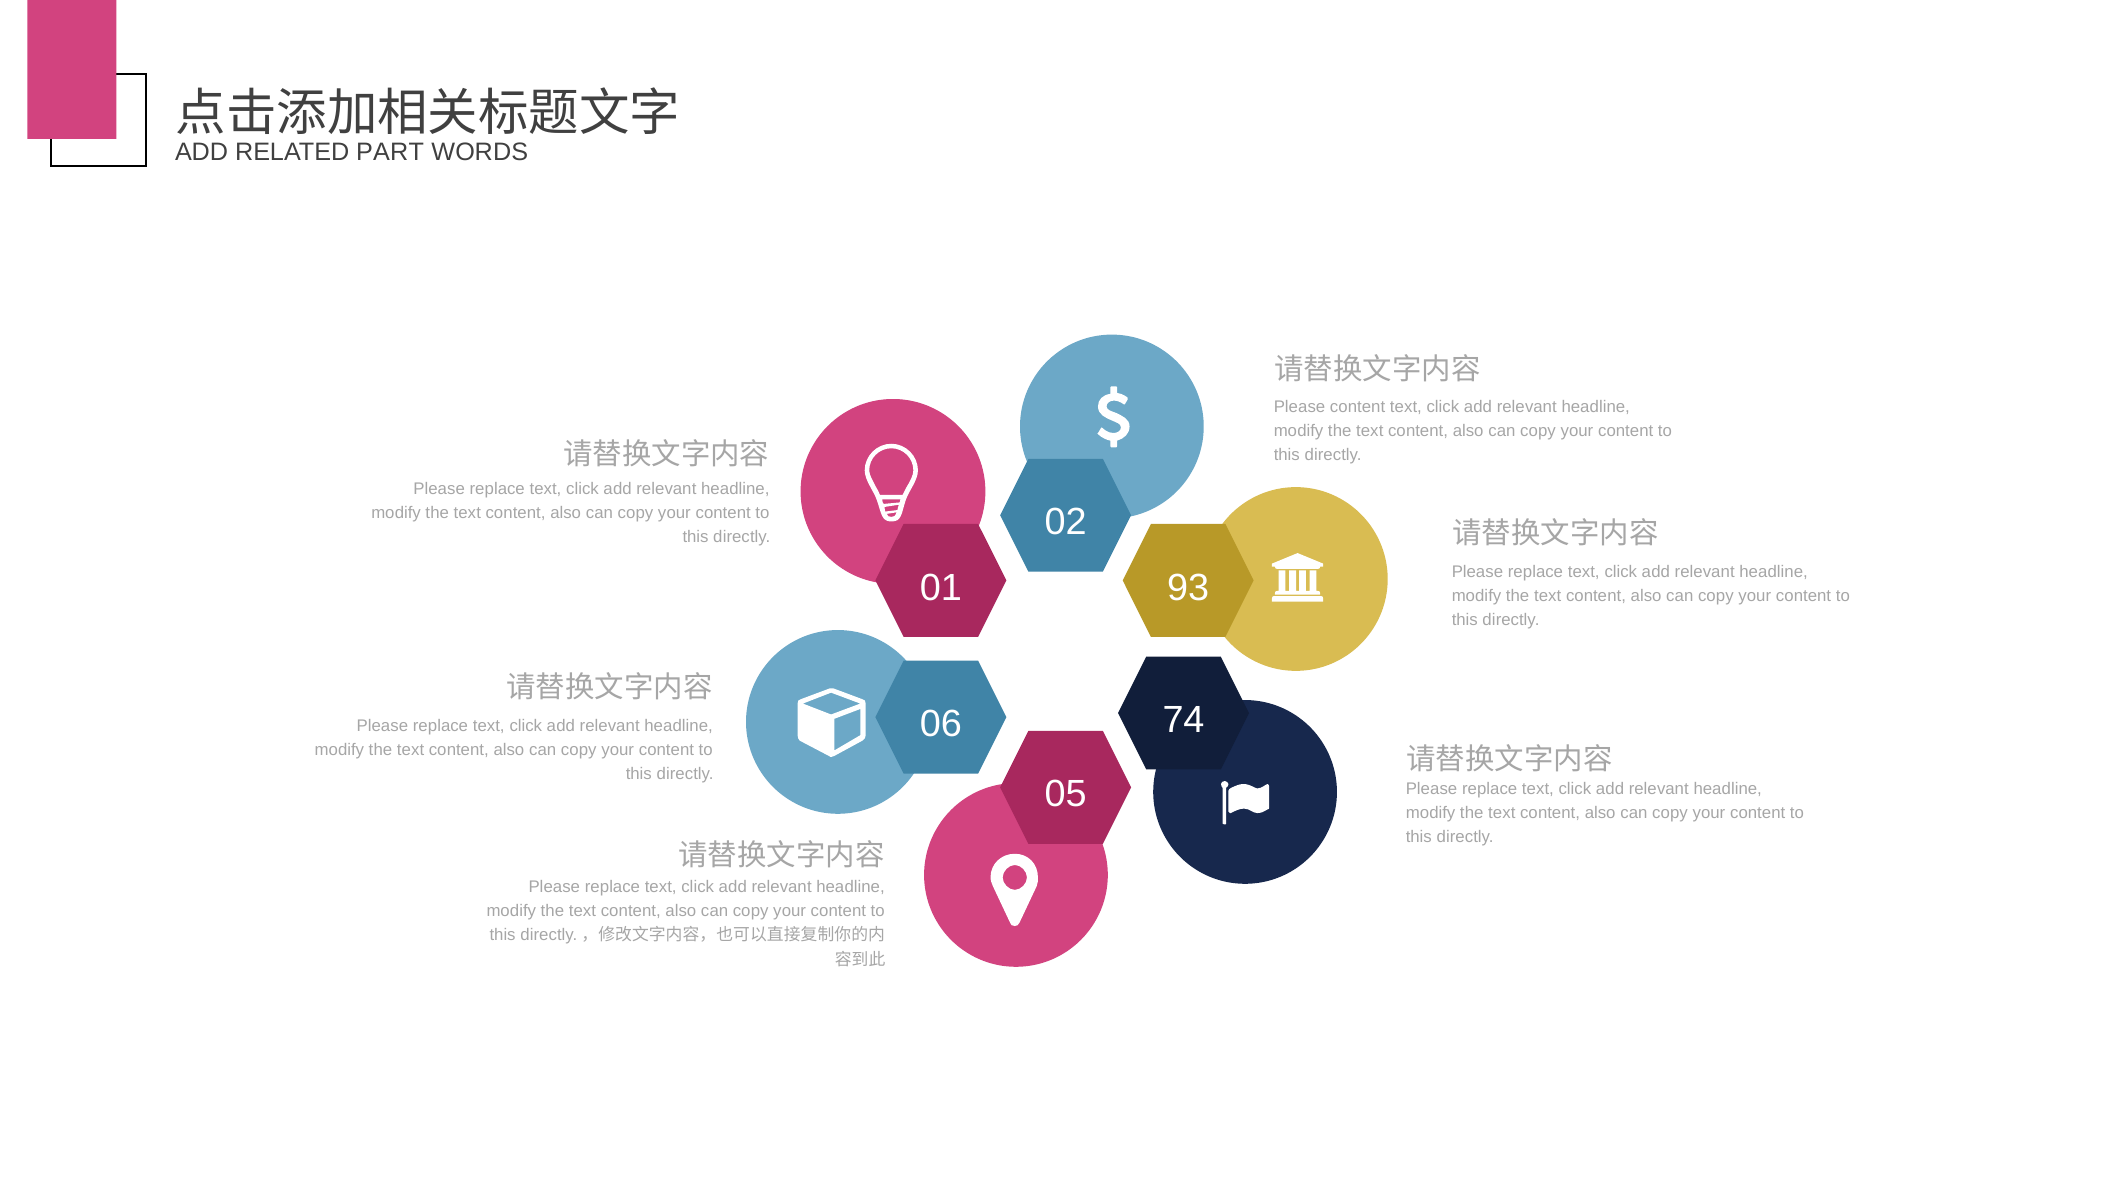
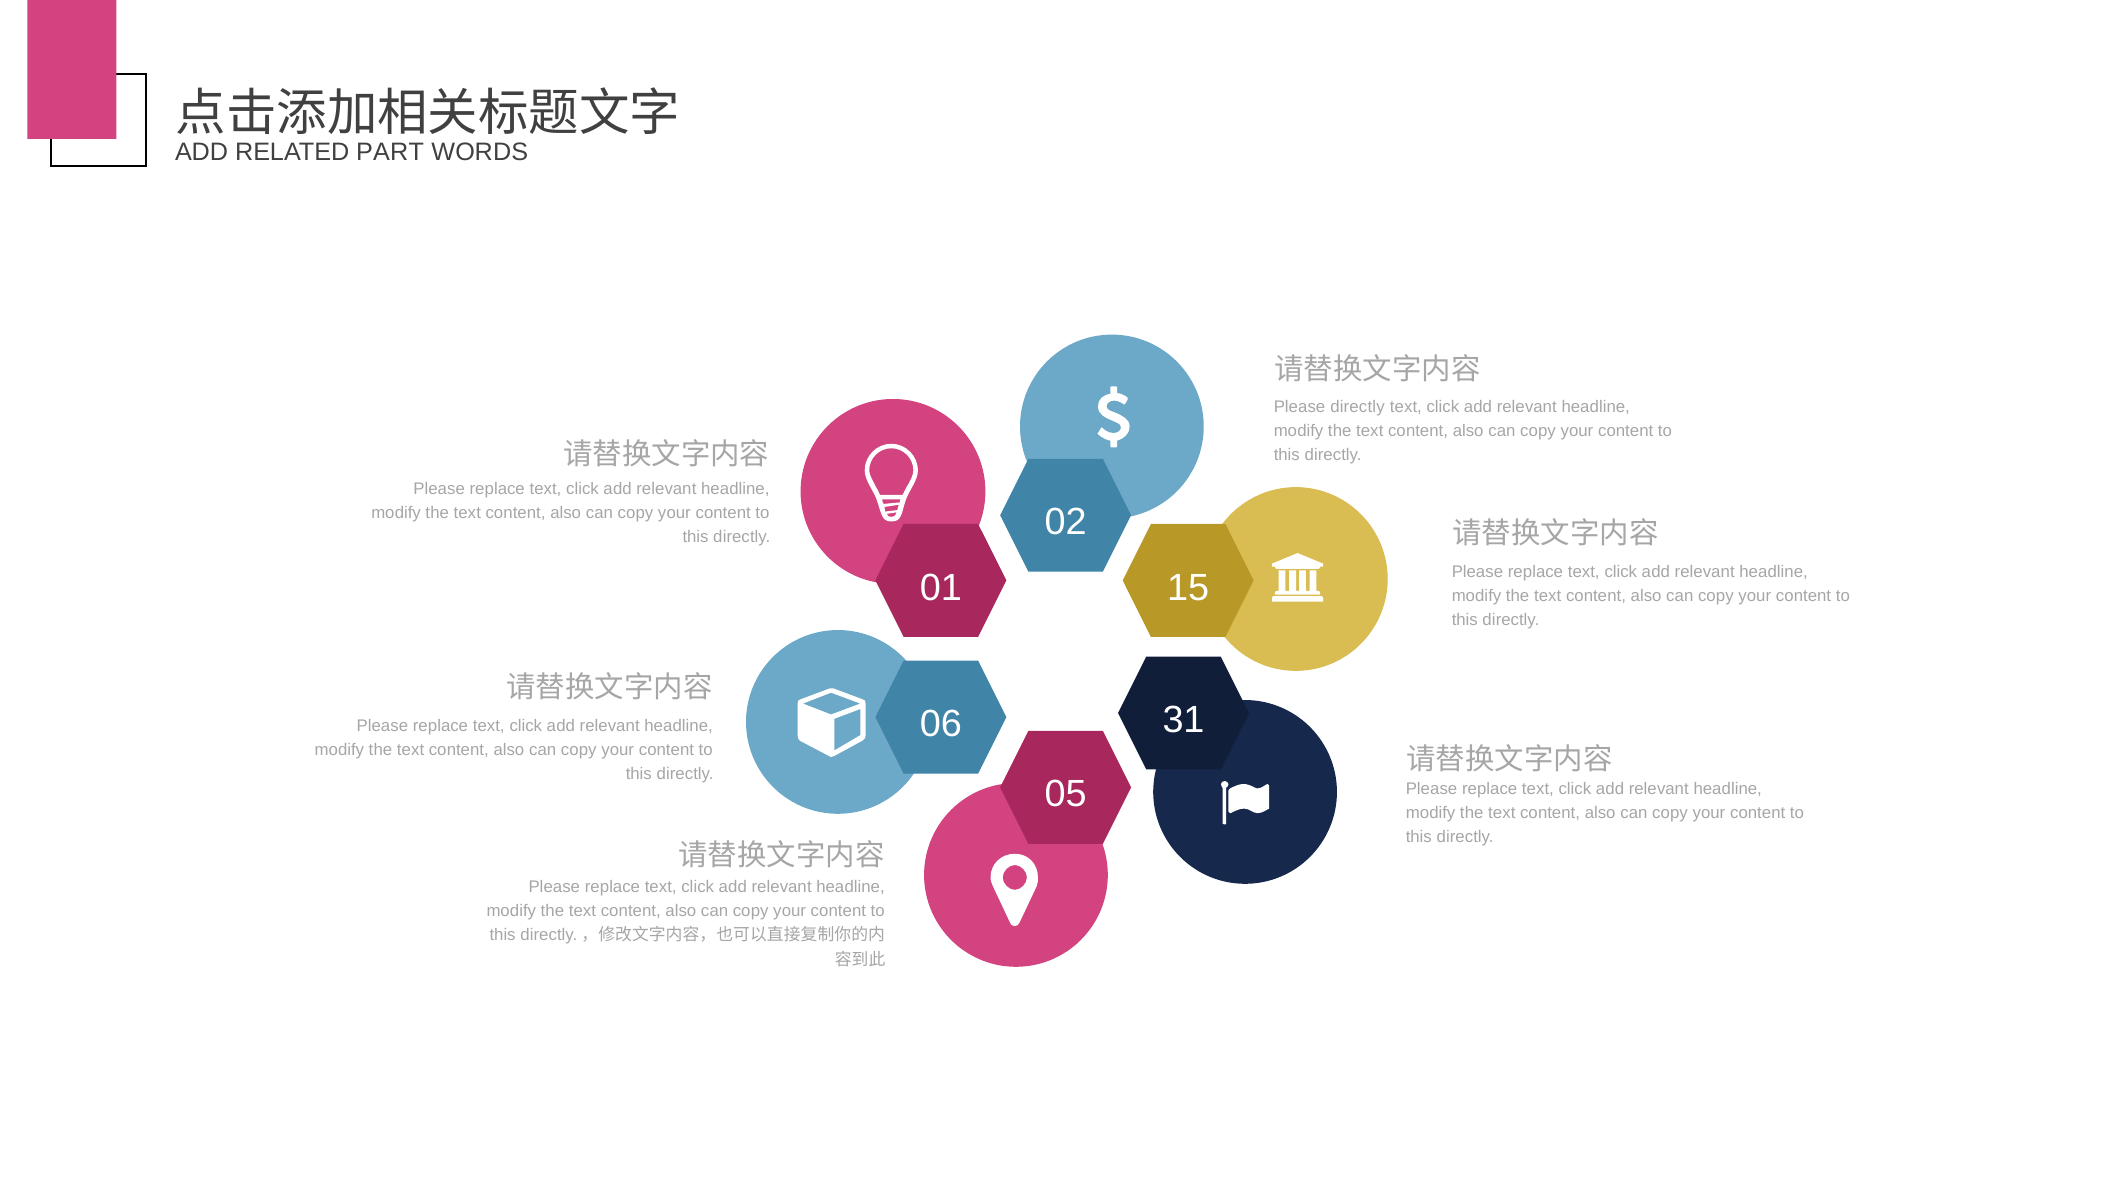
Please content: content -> directly (1358, 407)
93: 93 -> 15 (1188, 588)
74: 74 -> 31 (1184, 720)
